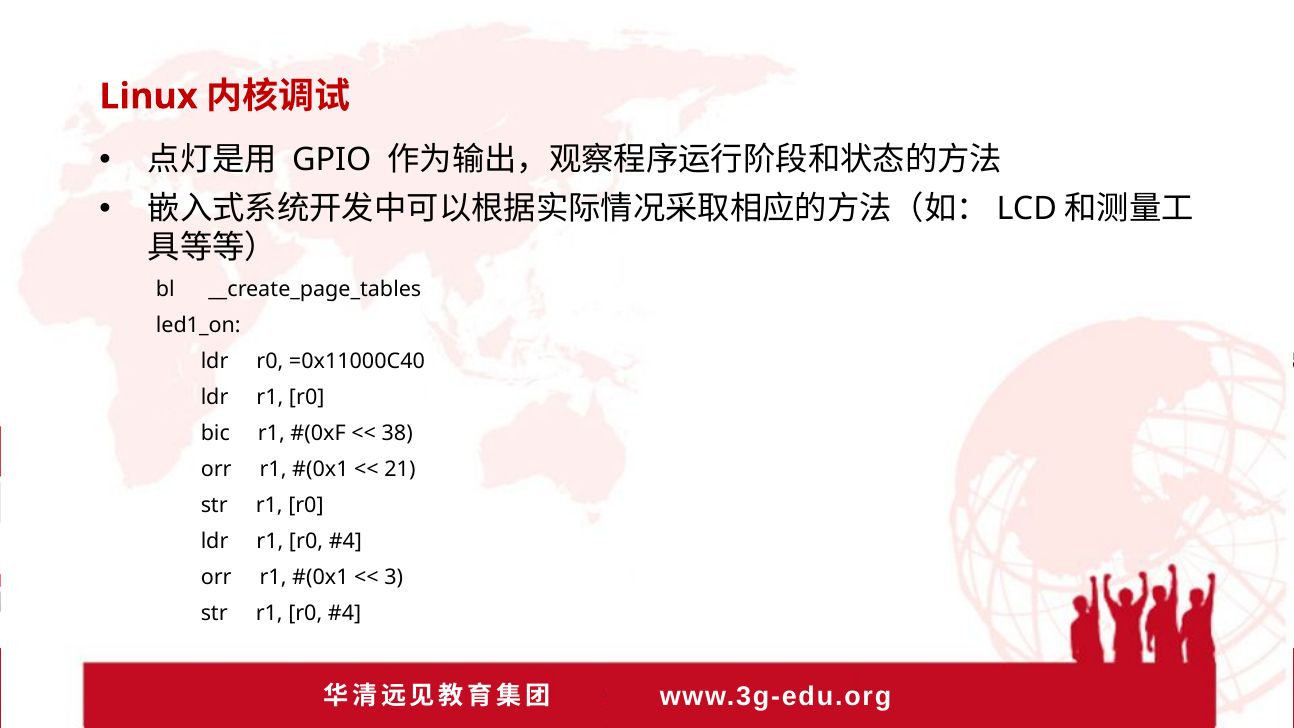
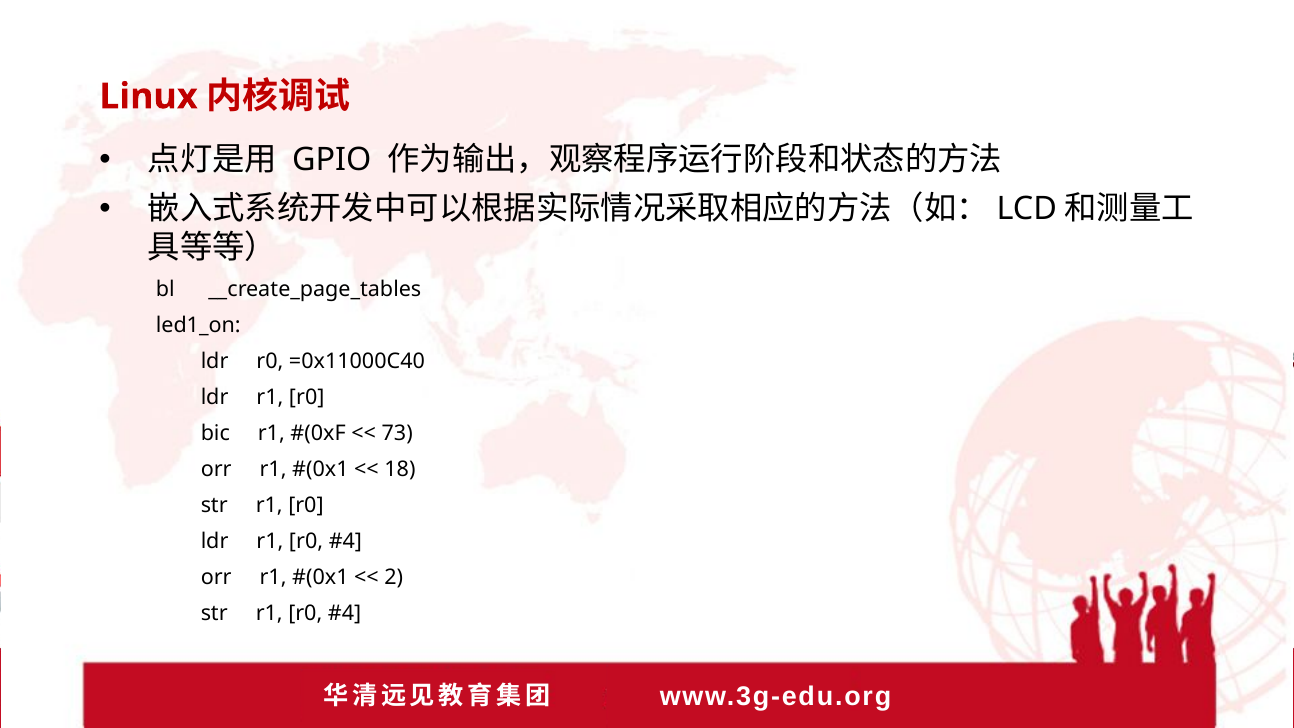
38: 38 -> 73 (397, 433)
21: 21 -> 18 (400, 469)
3: 3 -> 2 (394, 577)
